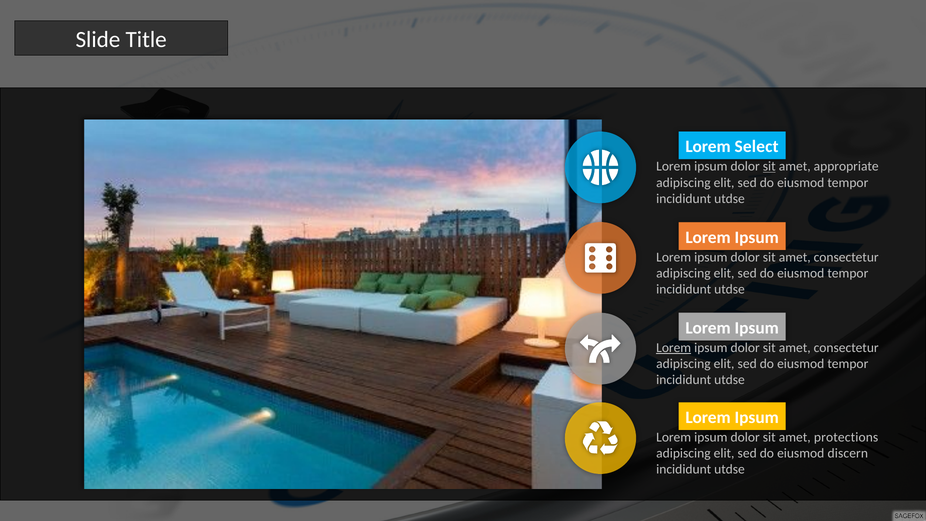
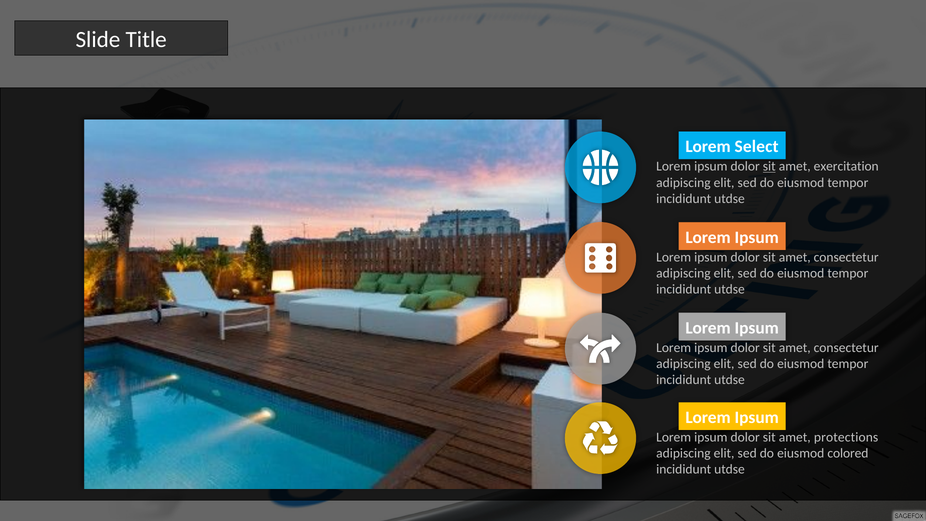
appropriate: appropriate -> exercitation (846, 166)
Lorem underline: present -> none (674, 347)
discern: discern -> colored (848, 453)
